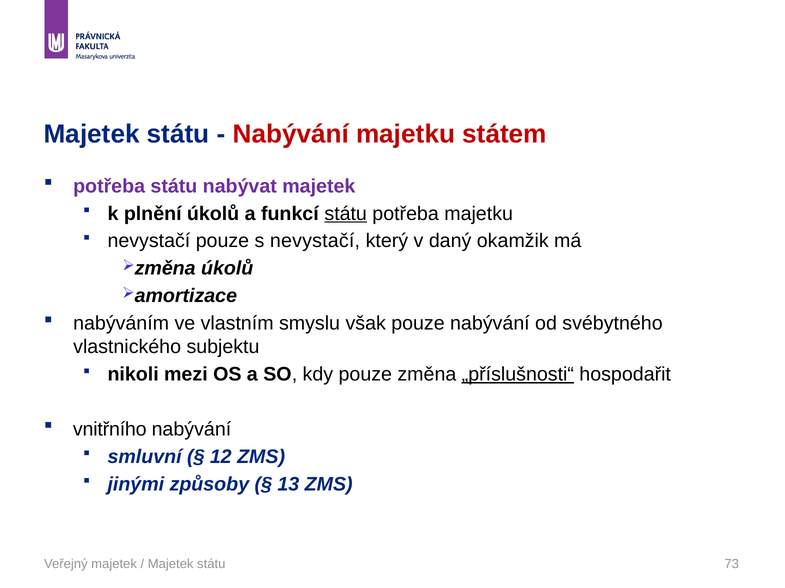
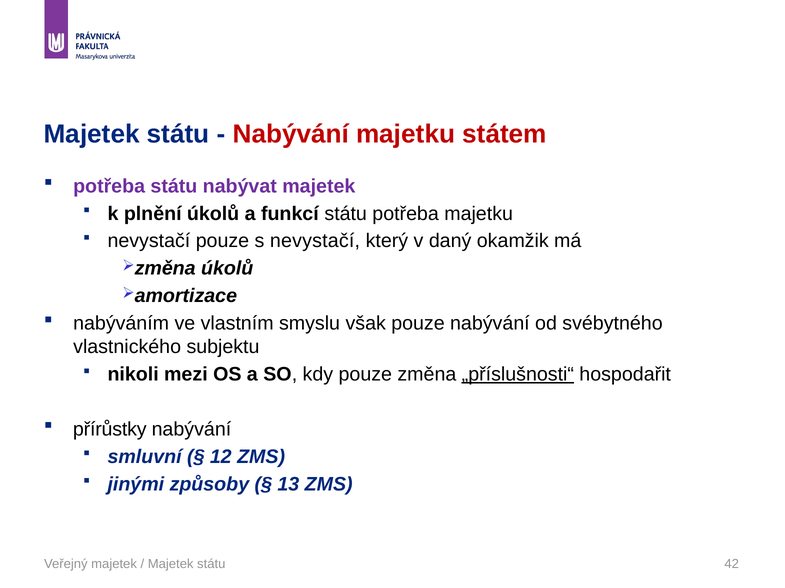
státu underline: present -> none (346, 214)
vnitřního: vnitřního -> přírůstky (110, 430)
73: 73 -> 42 (732, 565)
